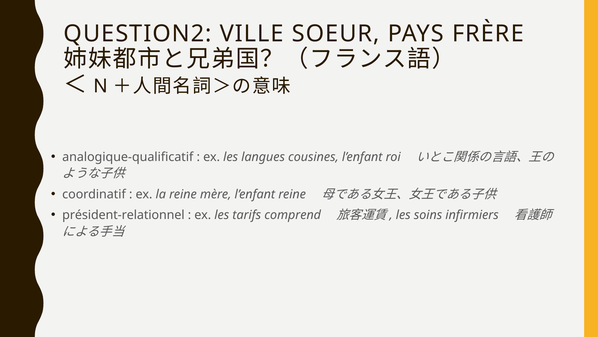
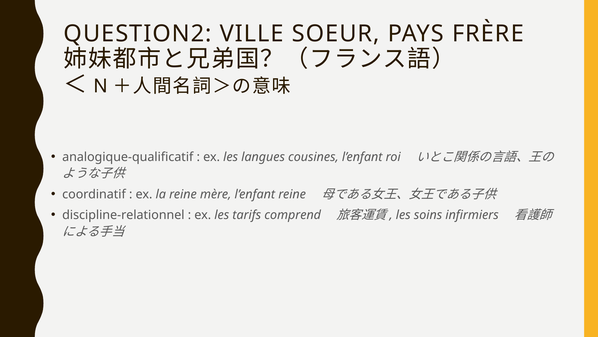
président-relationnel: président-relationnel -> discipline-relationnel (123, 215)
